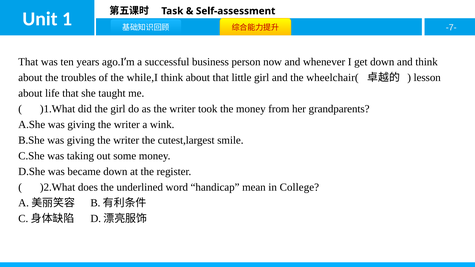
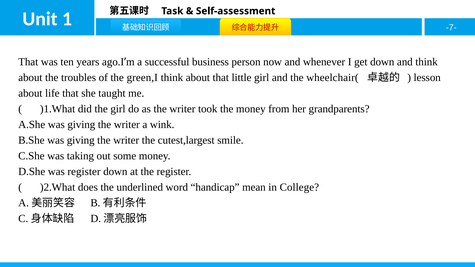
while,I: while,I -> green,I (142, 78)
was became: became -> register (84, 172)
